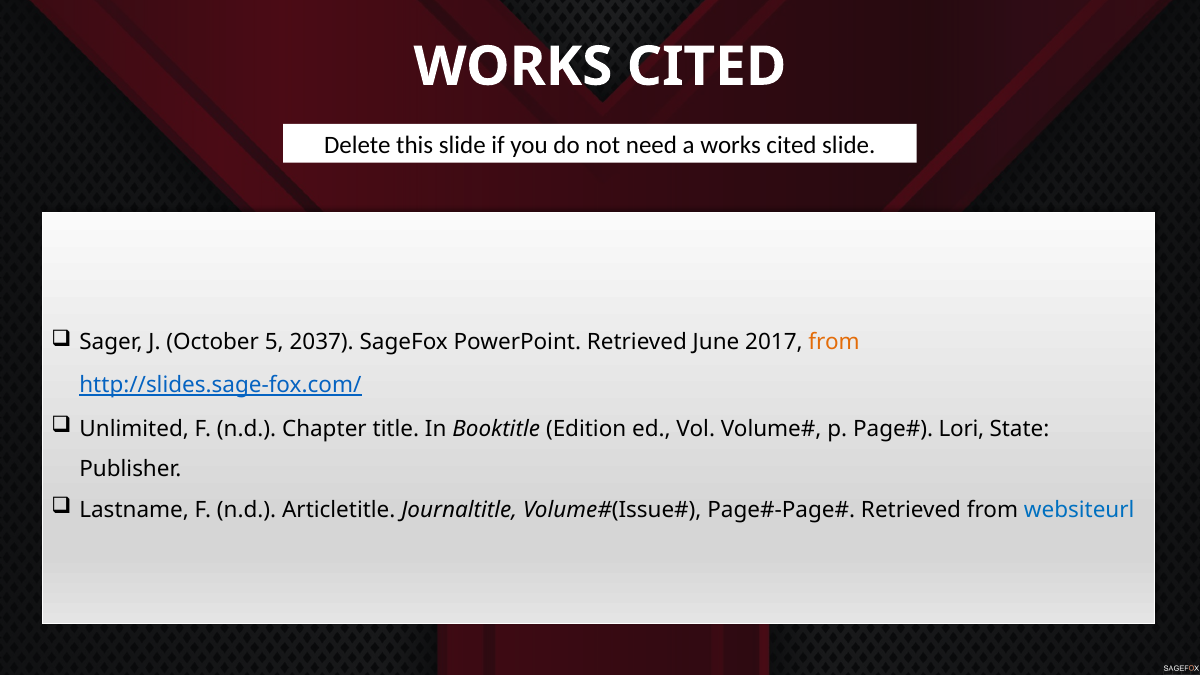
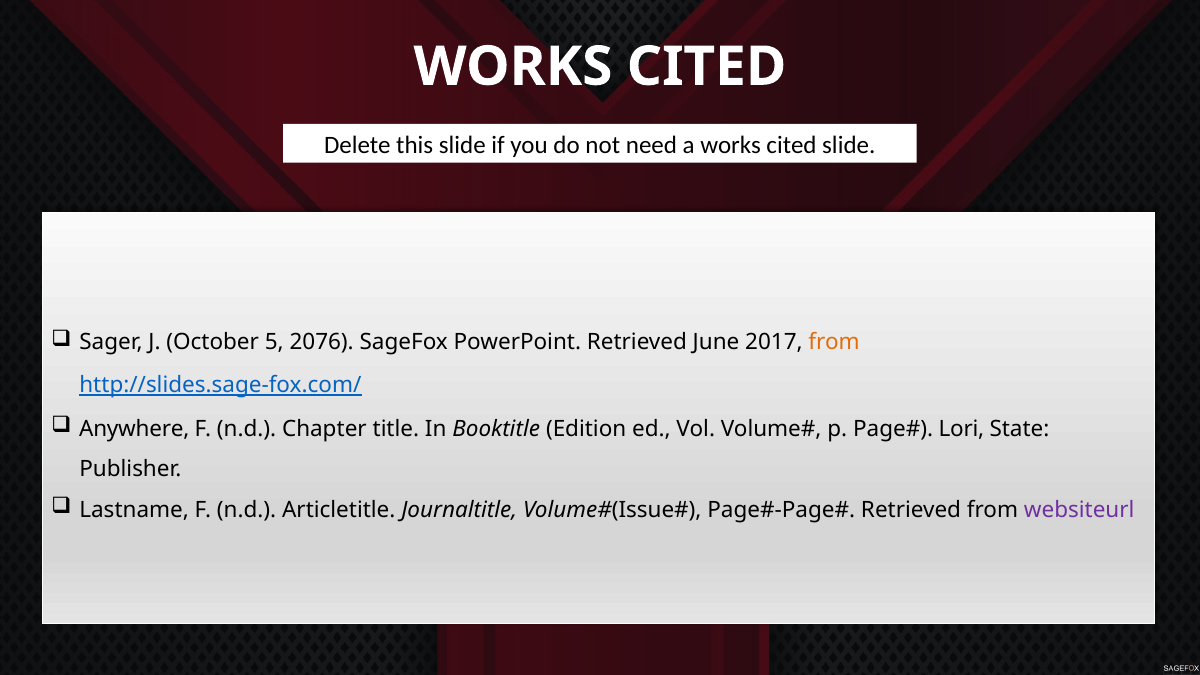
2037: 2037 -> 2076 (322, 342)
Unlimited: Unlimited -> Anywhere (134, 429)
websiteurl colour: blue -> purple (1079, 510)
